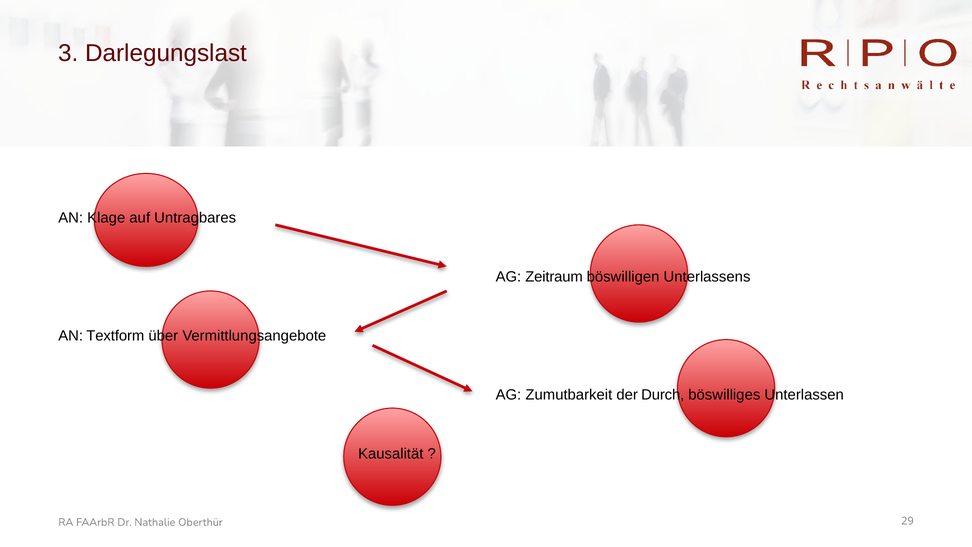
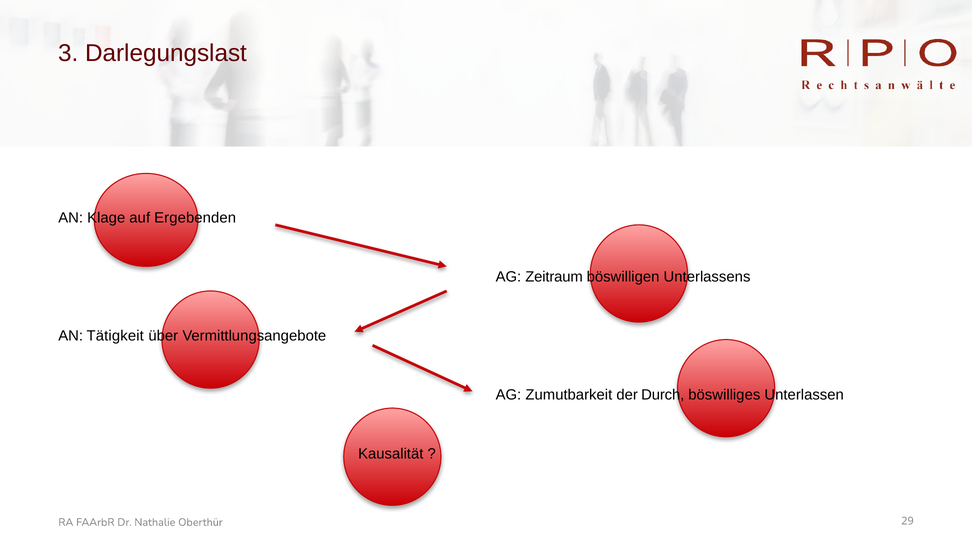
Untragbares: Untragbares -> Ergebenden (195, 218)
Textform: Textform -> Tätigkeit (115, 336)
